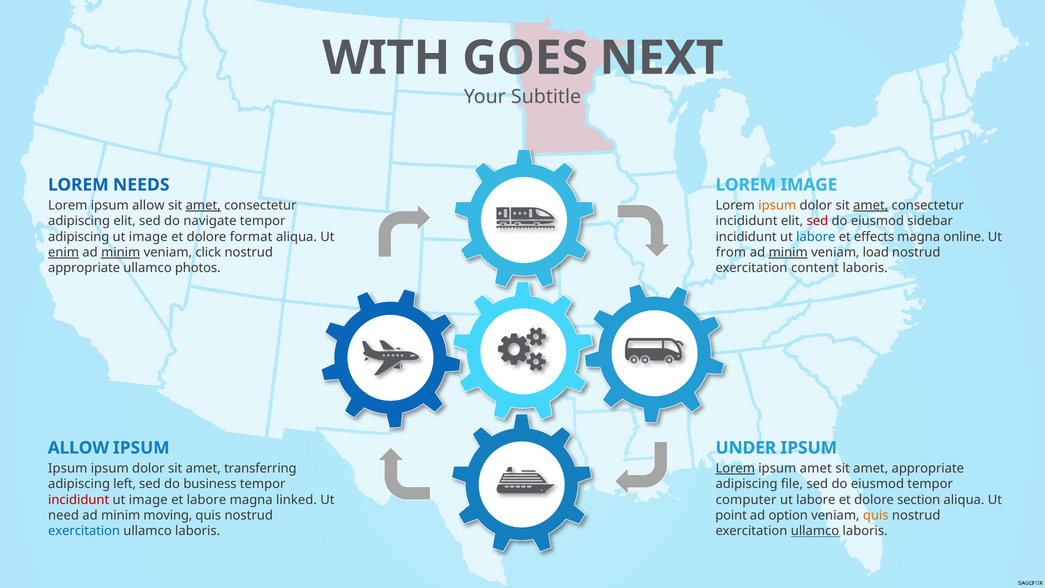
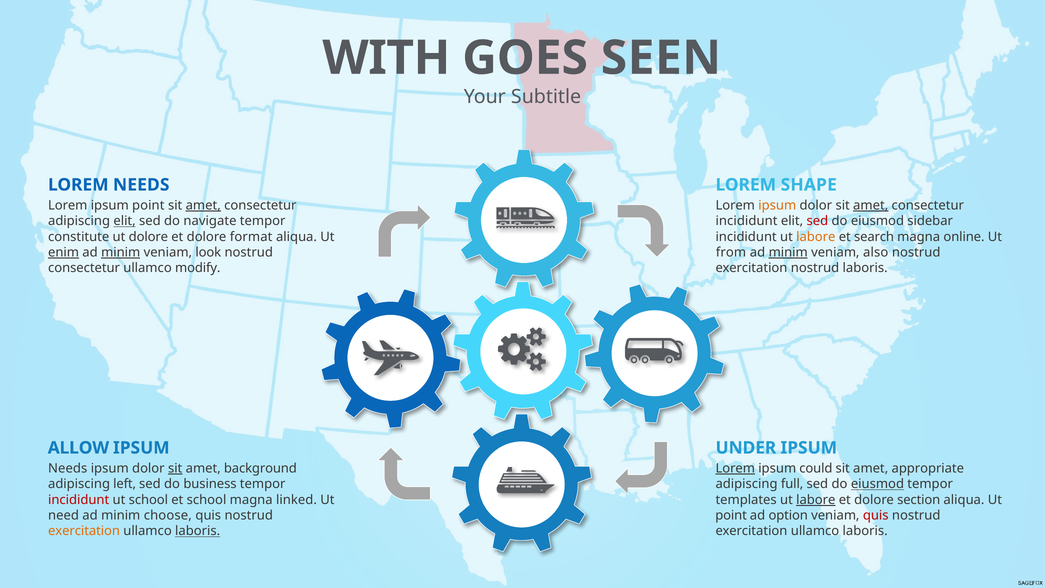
NEXT: NEXT -> SEEN (661, 58)
LOREM IMAGE: IMAGE -> SHAPE (809, 185)
ipsum allow: allow -> point (148, 205)
elit underline: none -> present (125, 221)
adipiscing: adipiscing -> constitute (79, 237)
image: image -> dolore (148, 237)
labore colour: blue -> orange (816, 237)
effects: effects -> search (874, 237)
click: click -> look (208, 252)
load: load -> also (876, 252)
appropriate: appropriate -> consectetur (84, 268)
photos: photos -> modify (198, 268)
exercitation content: content -> nostrud (815, 268)
Ipsum: Ipsum -> Needs (68, 468)
sit underline: none -> present (175, 468)
transferring: transferring -> background (260, 468)
ipsum amet: amet -> could (816, 468)
file: file -> full (792, 484)
eiusmod underline: none -> present (877, 484)
image: image -> school (148, 500)
et labore: labore -> school (207, 500)
computer: computer -> templates (746, 500)
labore underline: none -> present (816, 500)
moving: moving -> choose (168, 515)
quis colour: orange -> red (876, 515)
exercitation colour: blue -> orange (84, 531)
laboris underline: none -> present (198, 531)
ullamco underline: present -> none (815, 531)
